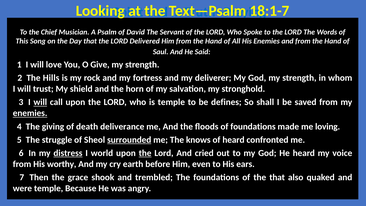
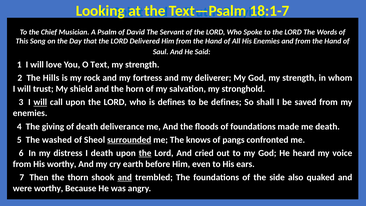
Give: Give -> Text (100, 65)
is temple: temple -> defines (171, 102)
enemies underline: present -> none (30, 113)
me loving: loving -> death (328, 126)
struggle: struggle -> washed (57, 140)
of heard: heard -> pangs (233, 140)
distress underline: present -> none (68, 153)
I world: world -> death (102, 153)
grace: grace -> thorn (78, 177)
and underline: none -> present (125, 177)
the that: that -> side (277, 177)
were temple: temple -> worthy (49, 188)
